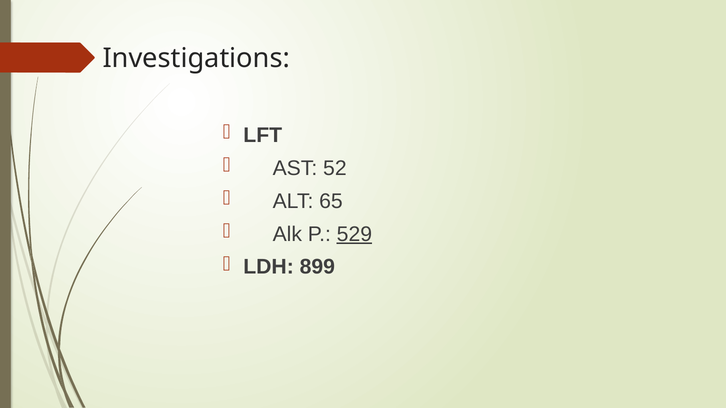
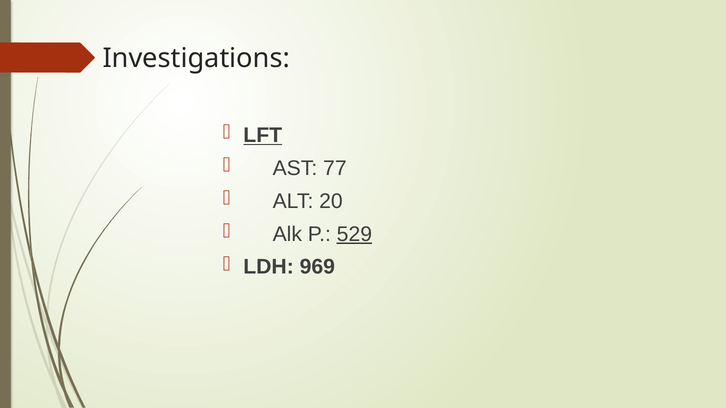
LFT underline: none -> present (263, 135)
52: 52 -> 77 (335, 168)
65: 65 -> 20 (331, 201)
899: 899 -> 969 (317, 267)
